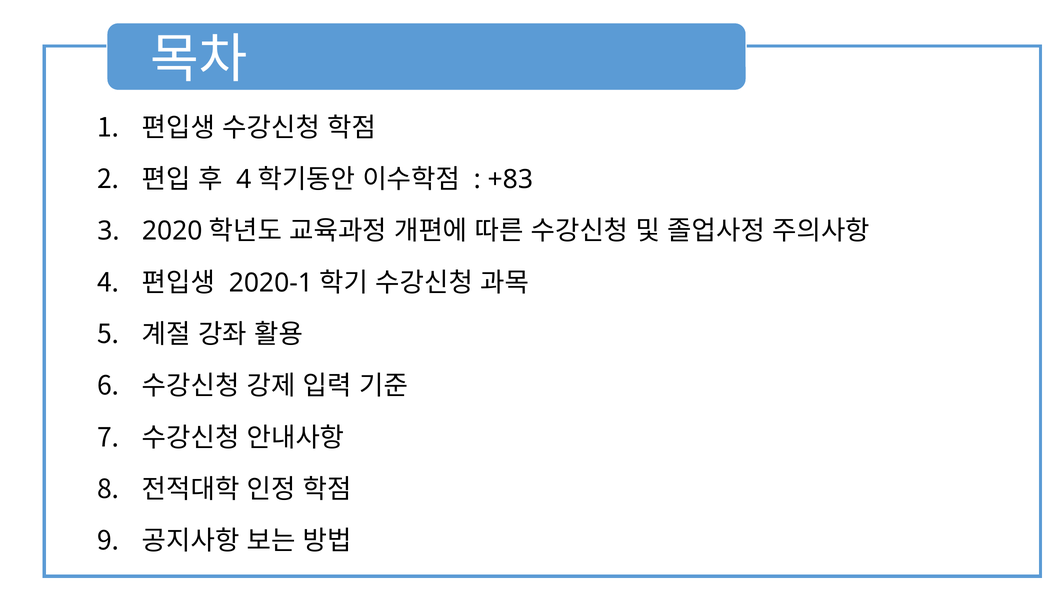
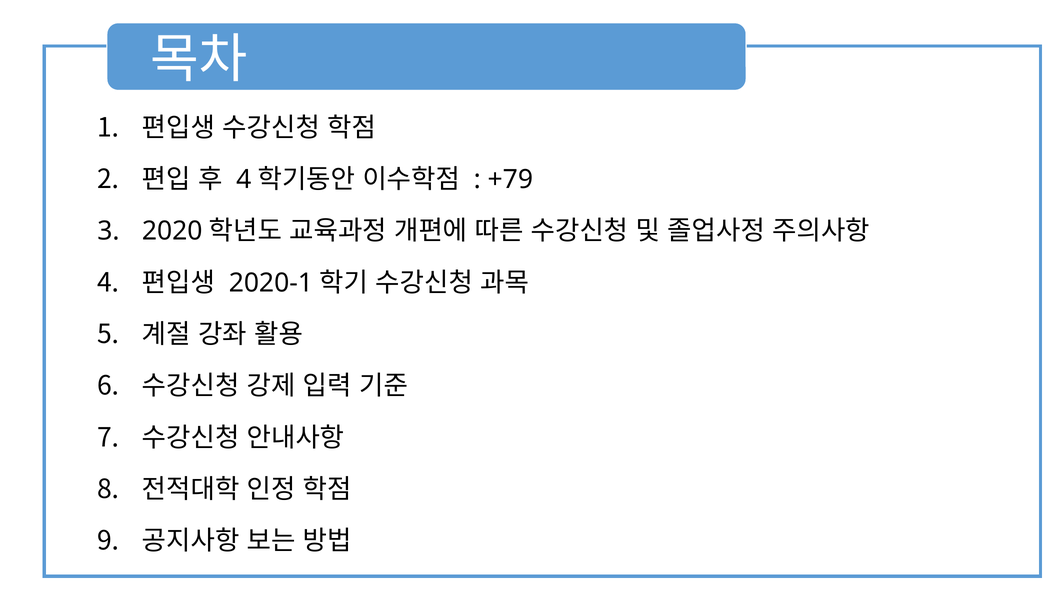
+83: +83 -> +79 (510, 180)
